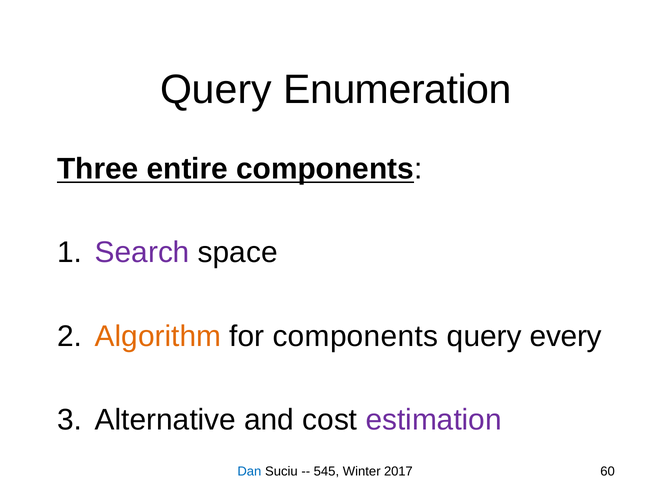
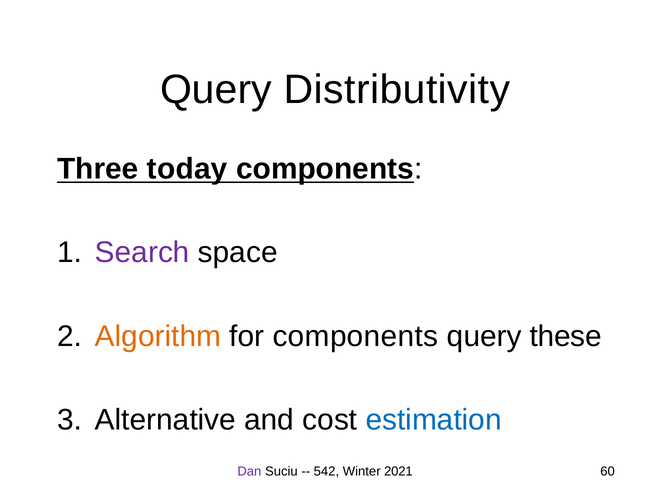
Enumeration: Enumeration -> Distributivity (397, 90)
entire: entire -> today (187, 169)
every: every -> these (566, 336)
estimation colour: purple -> blue (434, 420)
Dan colour: blue -> purple (249, 471)
545: 545 -> 542 (326, 471)
2017: 2017 -> 2021 (398, 471)
